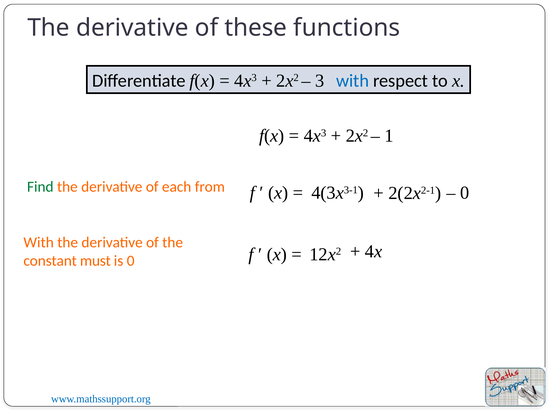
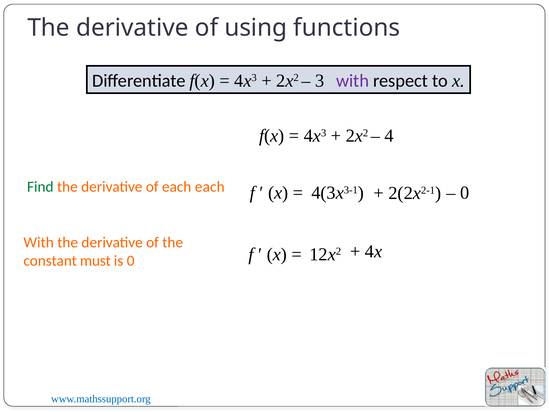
these: these -> using (256, 28)
with colour: blue -> purple (353, 81)
1: 1 -> 4 (389, 136)
each from: from -> each (210, 187)
